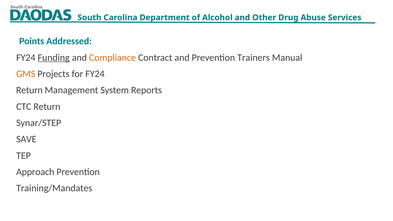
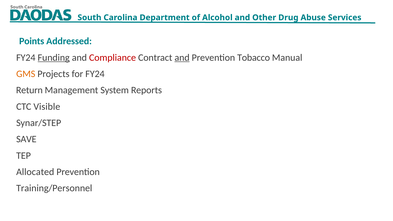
Compliance colour: orange -> red (113, 58)
and underline: none -> present (182, 58)
Trainers: Trainers -> Tobacco (254, 58)
CTC Return: Return -> Visible (47, 107)
Approach: Approach -> Allocated (35, 172)
Training/Mandates: Training/Mandates -> Training/Personnel (54, 188)
